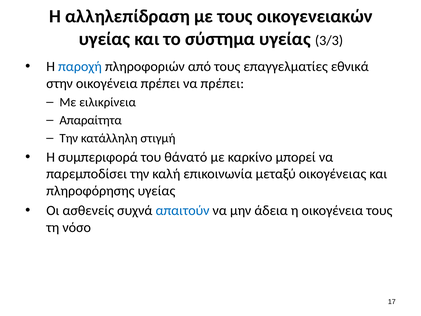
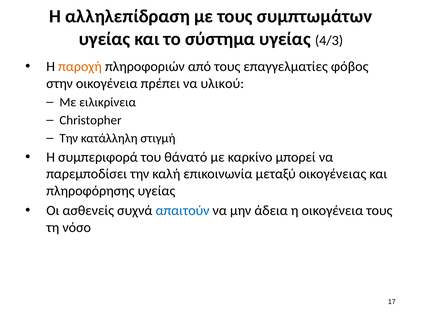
οικογενειακών: οικογενειακών -> συμπτωμάτων (315, 16)
3/3: 3/3 -> 4/3 (329, 40)
παροχή colour: blue -> orange (80, 67)
εθνικά: εθνικά -> φόβος (350, 67)
να πρέπει: πρέπει -> υλικού (222, 83)
Απαραίτητα: Απαραίτητα -> Christopher (91, 120)
